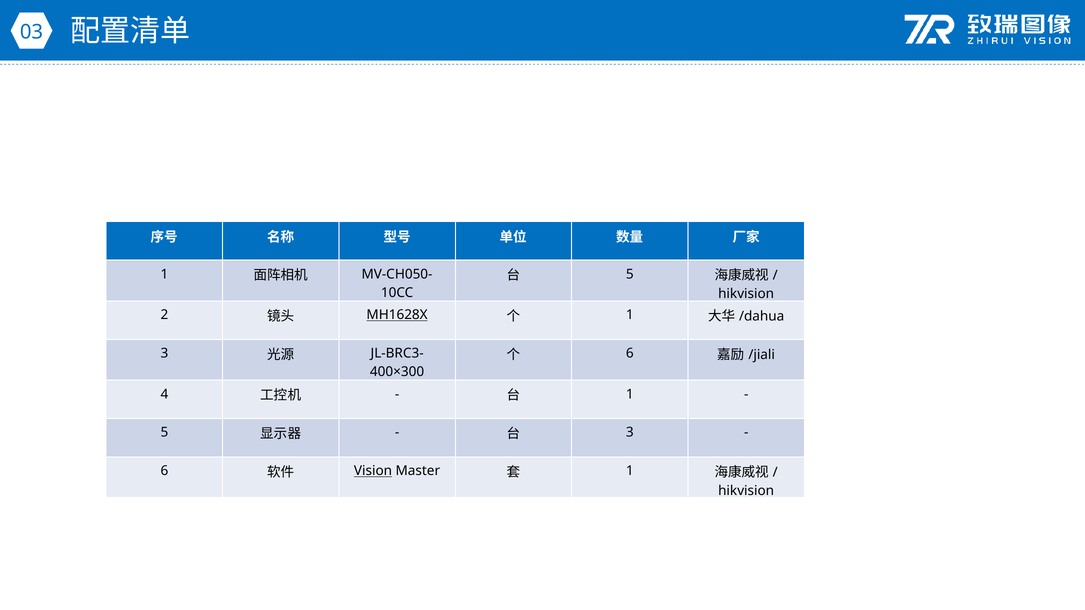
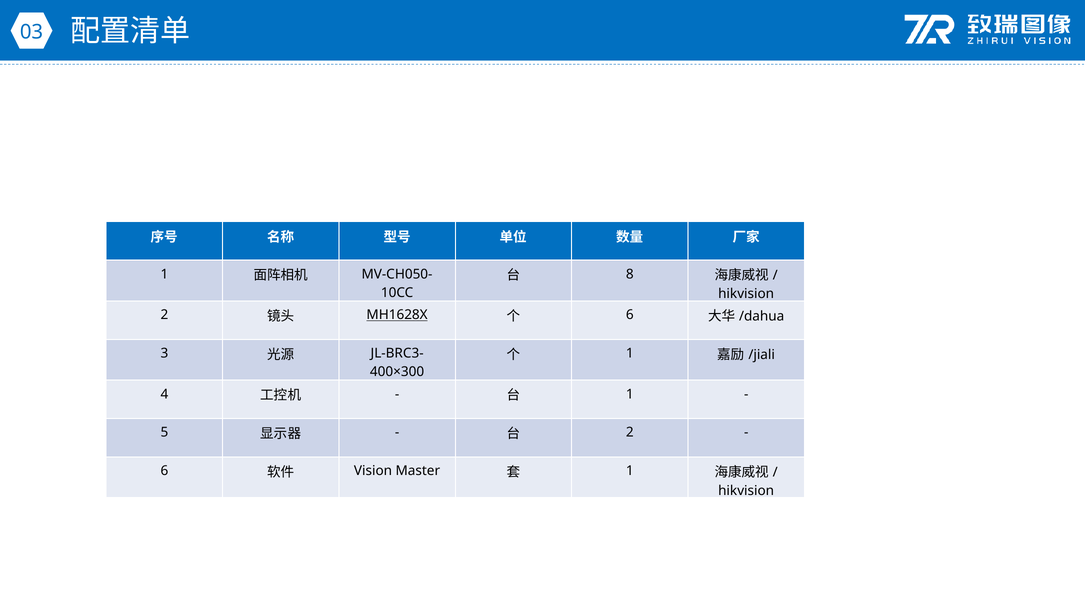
5: 5 -> 8 (630, 274)
1: 1 -> 6 (630, 315)
6: 6 -> 1 (630, 354)
3: 3 -> 2 (630, 433)
Vision underline: present -> none (373, 471)
